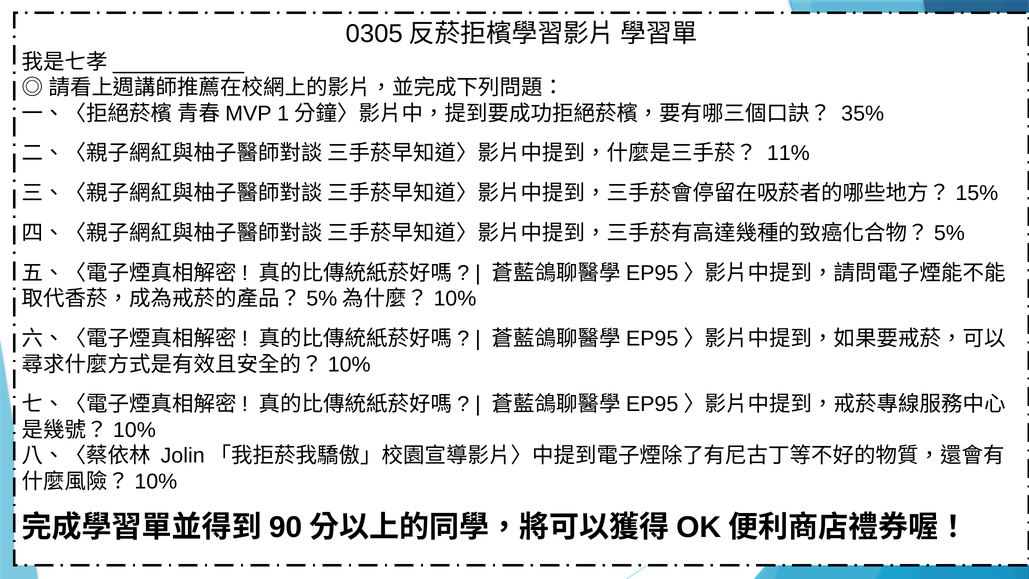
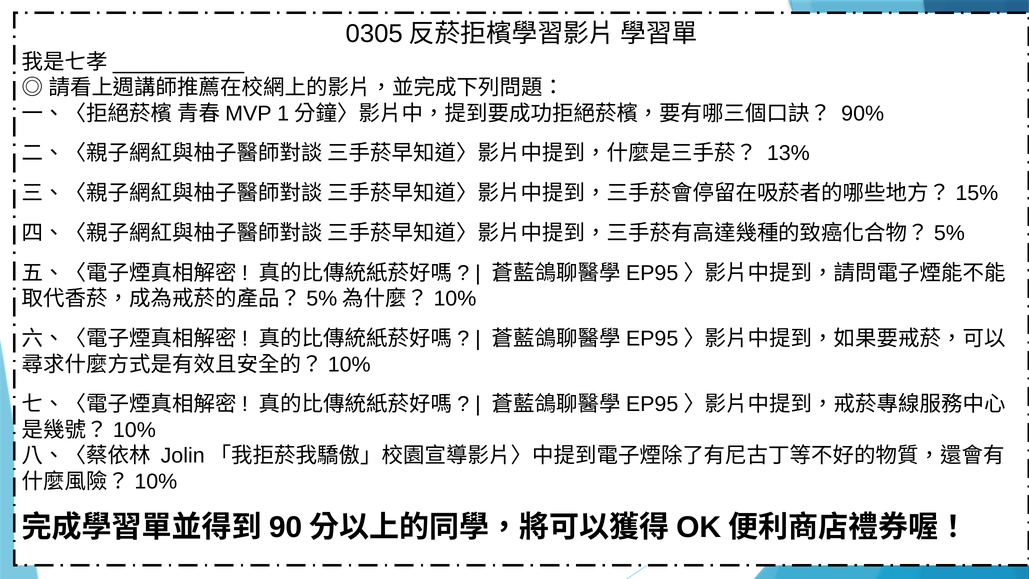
35%: 35% -> 90% (863, 113)
11%: 11% -> 13% (788, 153)
